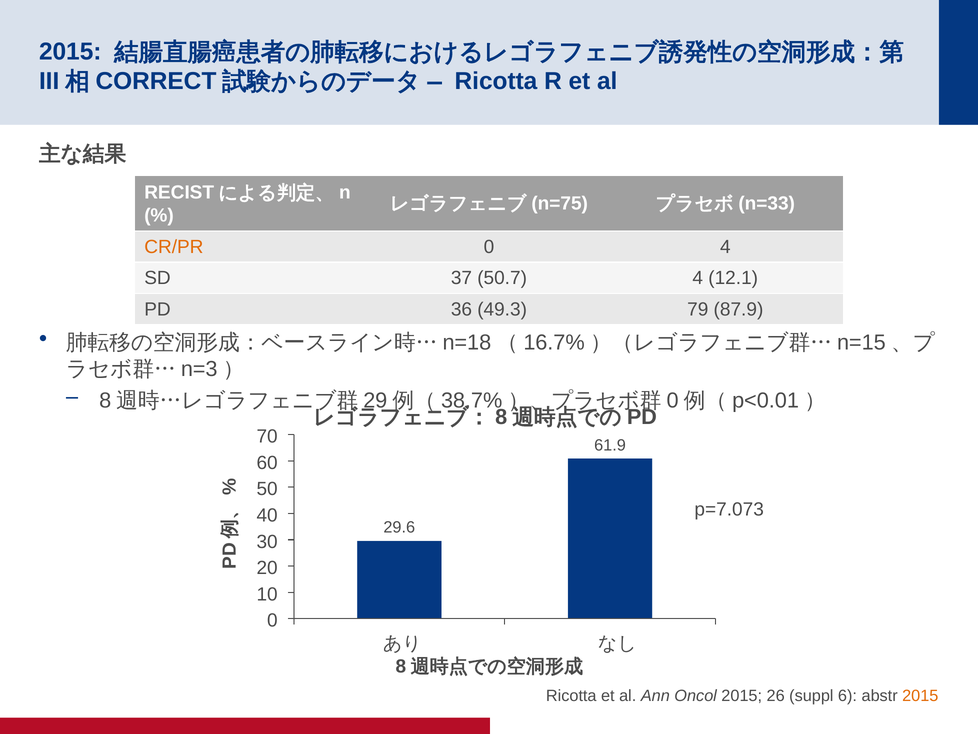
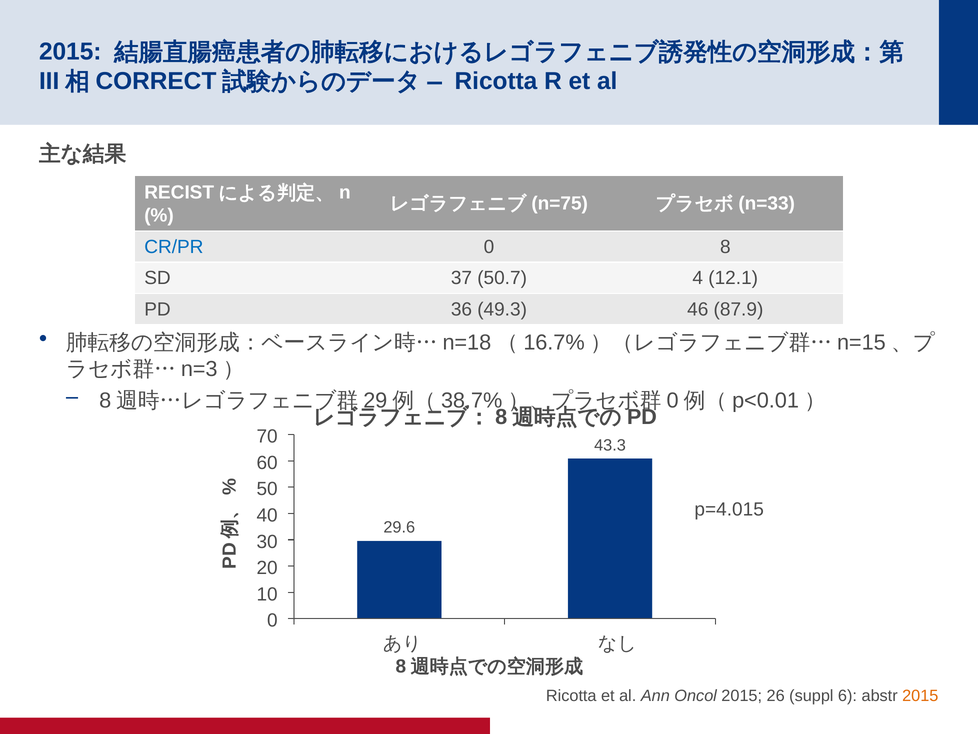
CR/PR colour: orange -> blue (174, 247)
0 4: 4 -> 8 (725, 247)
79: 79 -> 46 (698, 309)
61.9: 61.9 -> 43.3 (610, 445)
p=7.073: p=7.073 -> p=4.015 (729, 509)
